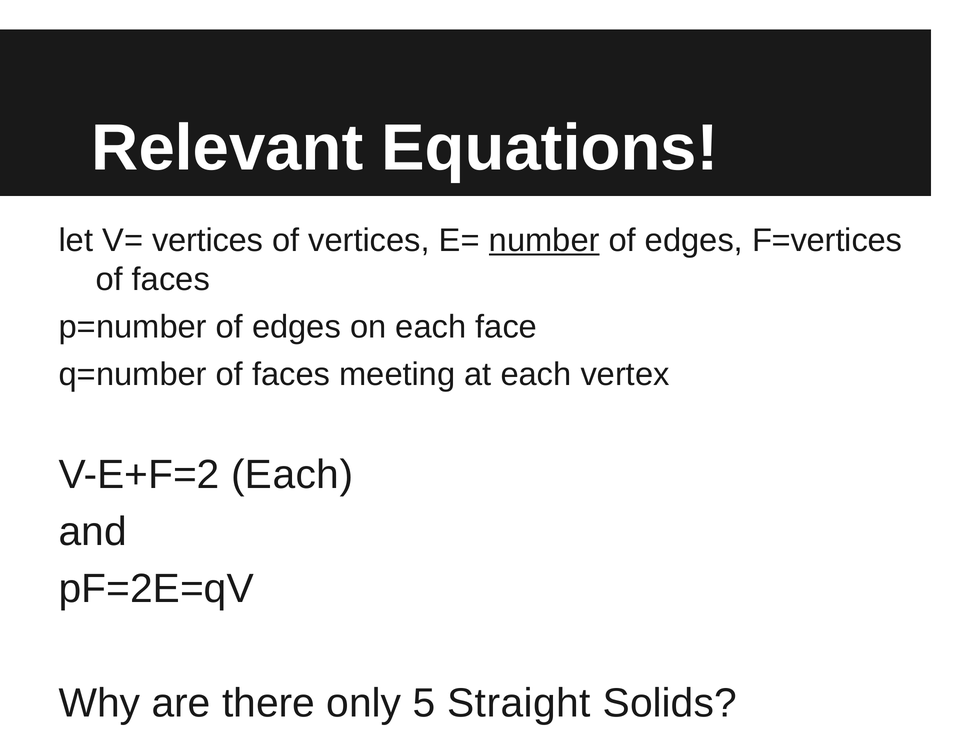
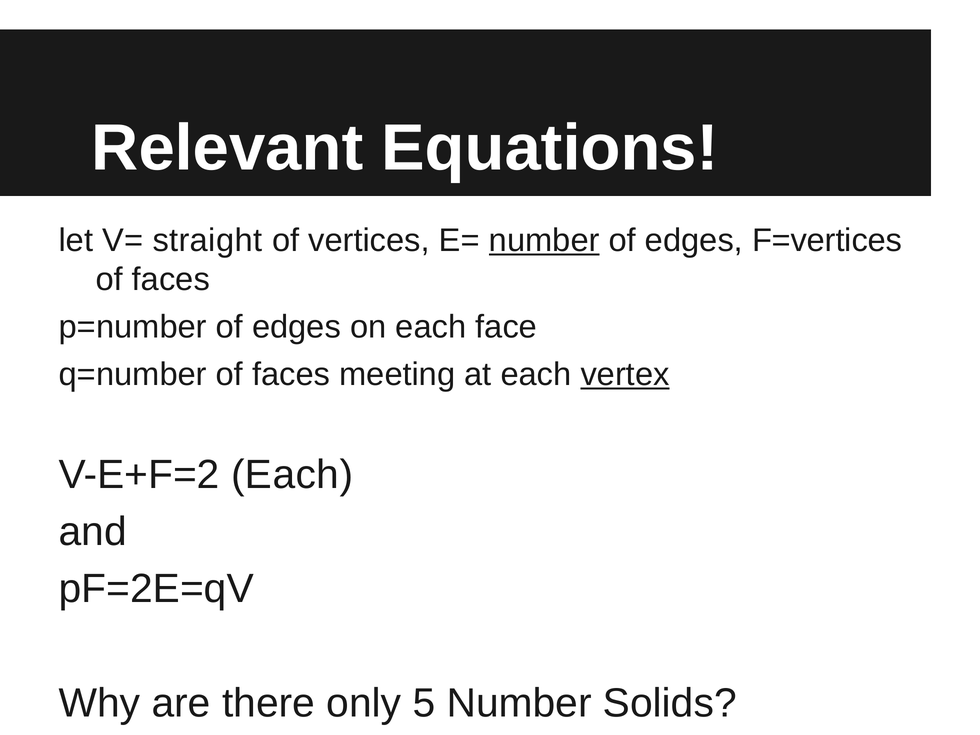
V= vertices: vertices -> straight (207, 240)
vertex underline: none -> present (625, 374)
5 Straight: Straight -> Number (519, 703)
